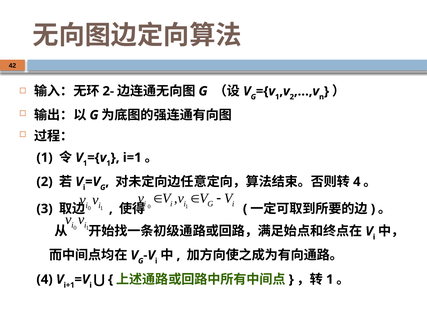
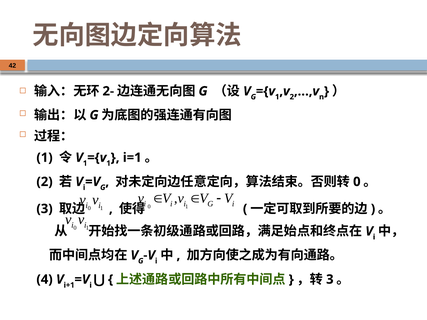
4: 4 -> 0 (357, 182)
1: 1 -> 3 (330, 280)
